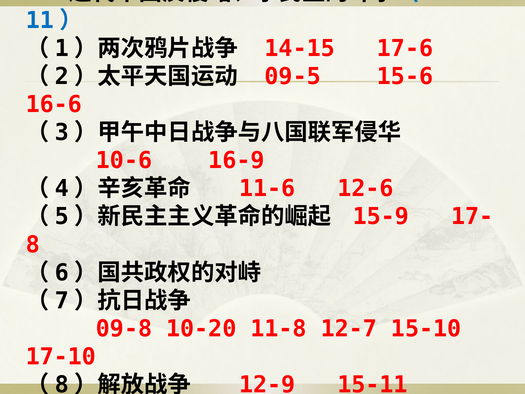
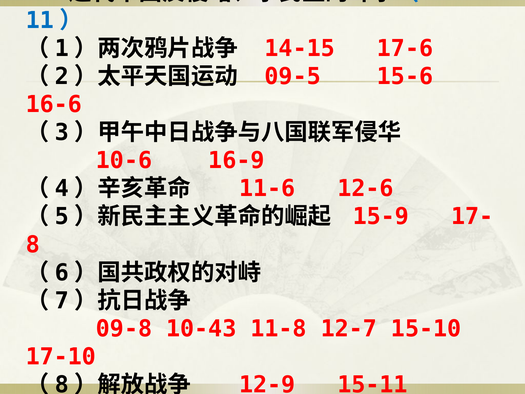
10-20: 10-20 -> 10-43 (201, 329)
